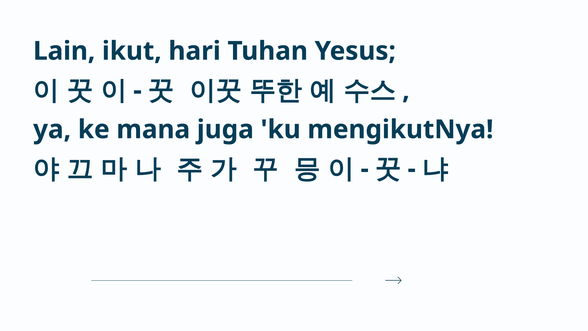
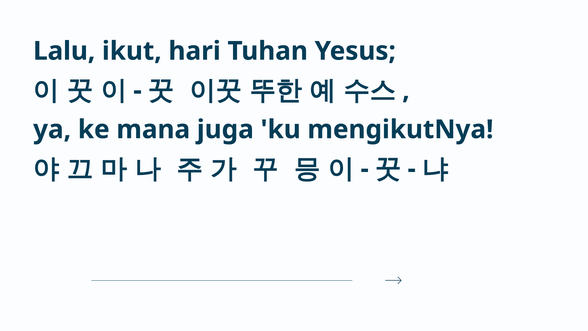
Lain: Lain -> Lalu (64, 51)
